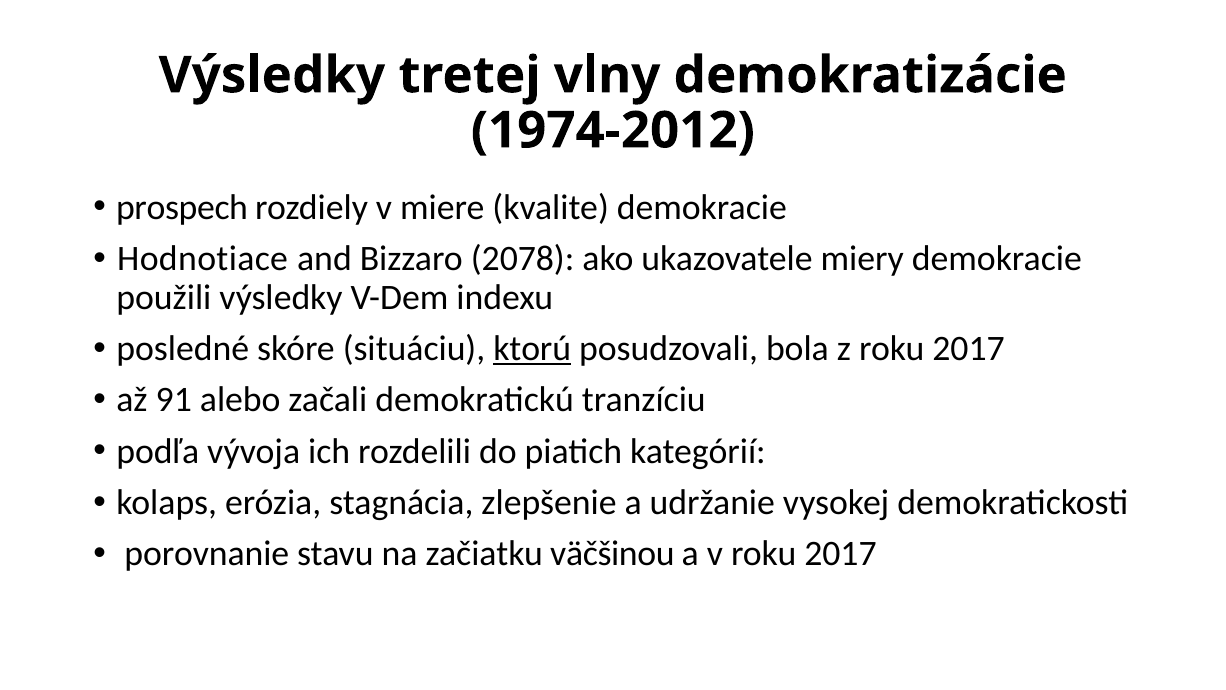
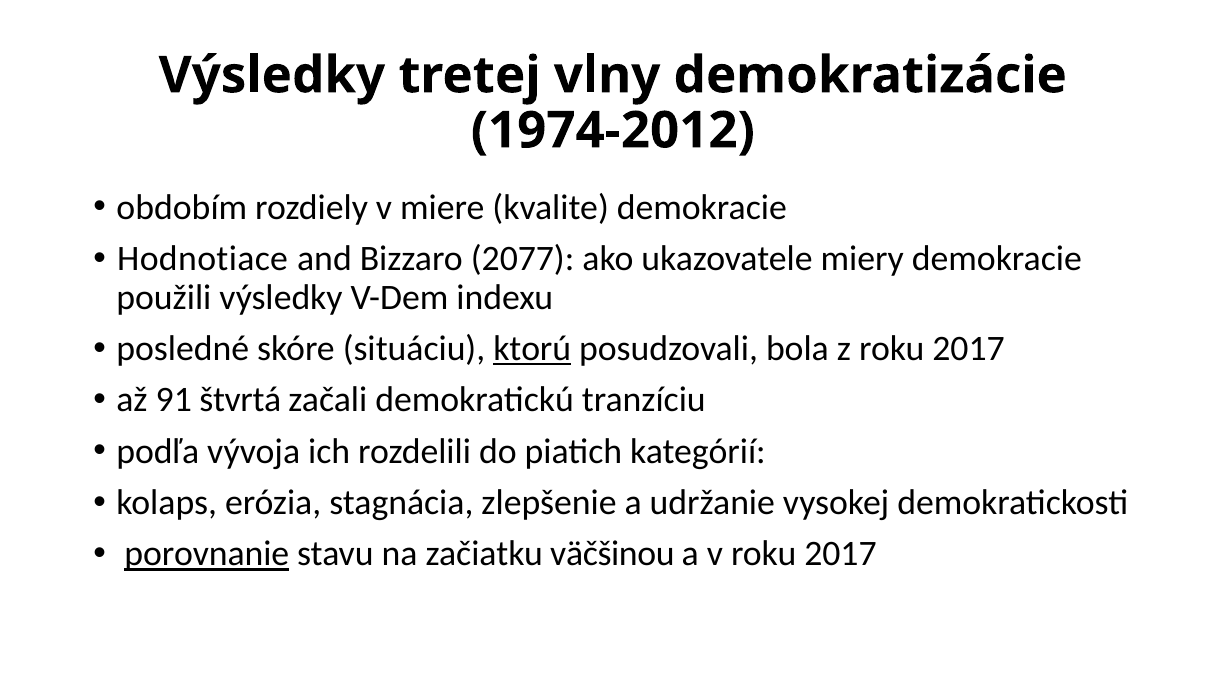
prospech: prospech -> obdobím (182, 207)
2078: 2078 -> 2077 (523, 259)
alebo: alebo -> štvrtá (240, 400)
porovnanie underline: none -> present (207, 554)
